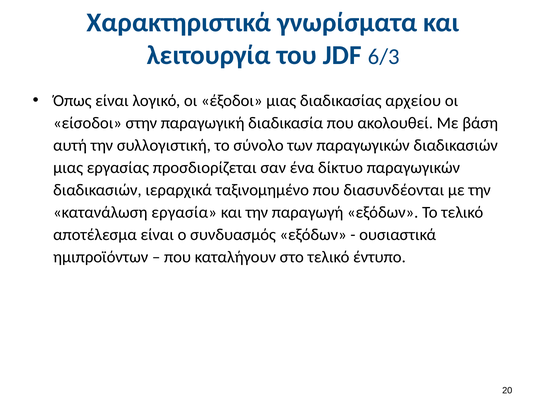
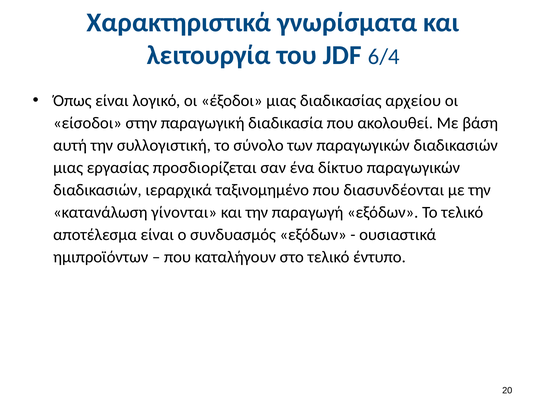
6/3: 6/3 -> 6/4 (384, 57)
εργασία: εργασία -> γίνονται (184, 212)
